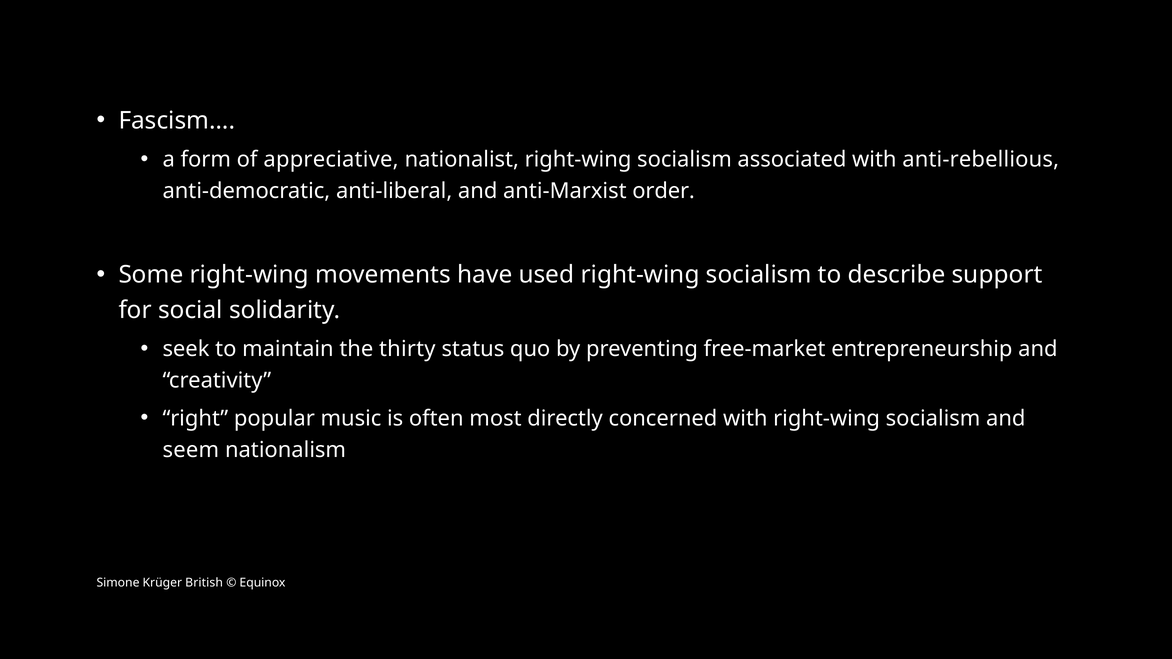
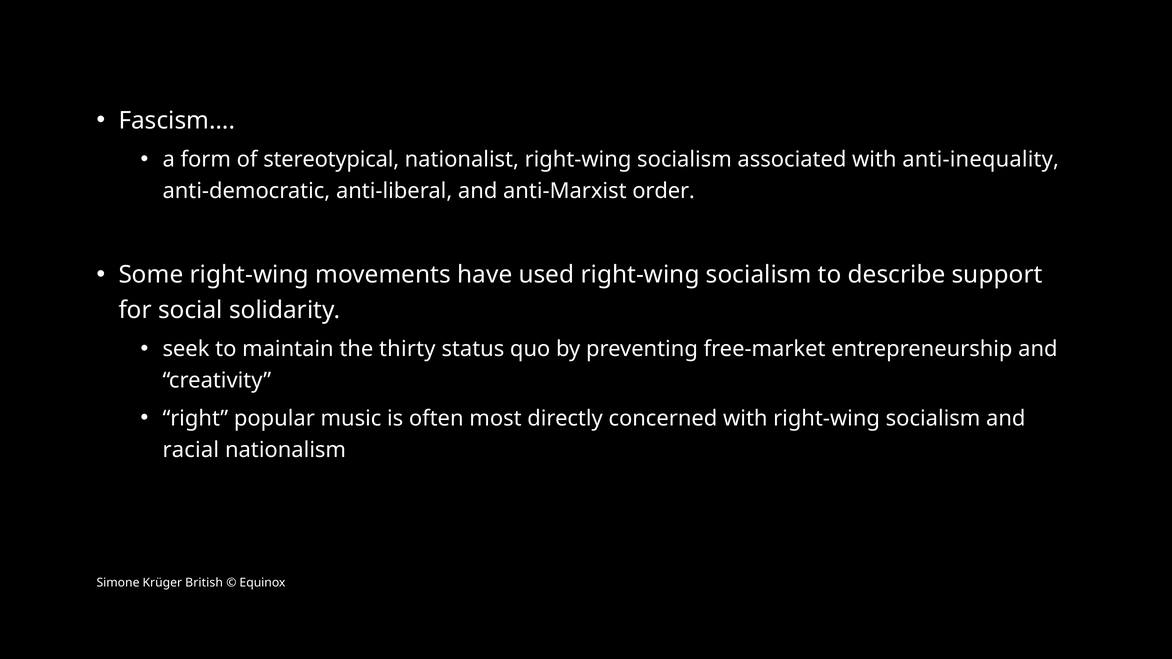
appreciative: appreciative -> stereotypical (331, 160)
anti-rebellious: anti-rebellious -> anti-inequality (981, 160)
seem: seem -> racial (191, 450)
